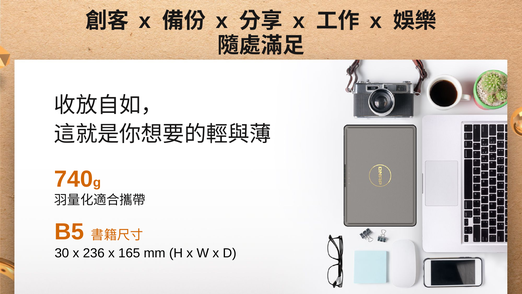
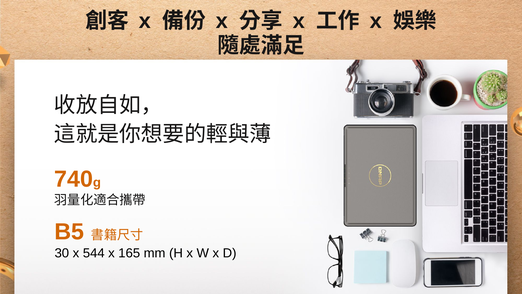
236: 236 -> 544 (94, 253)
